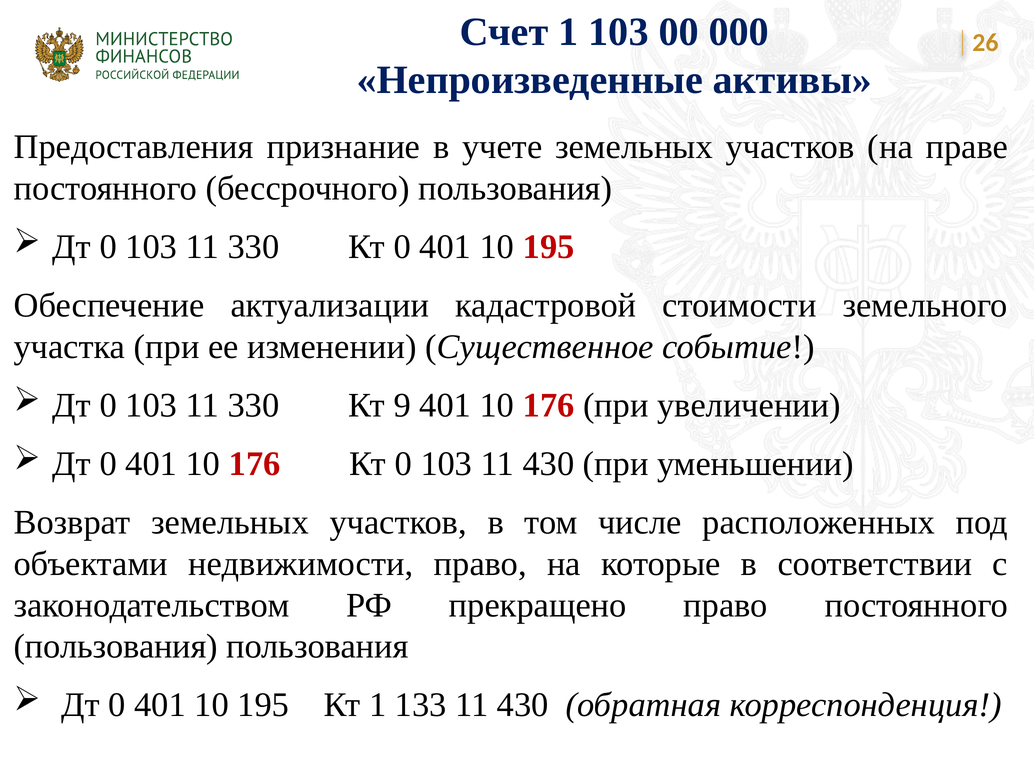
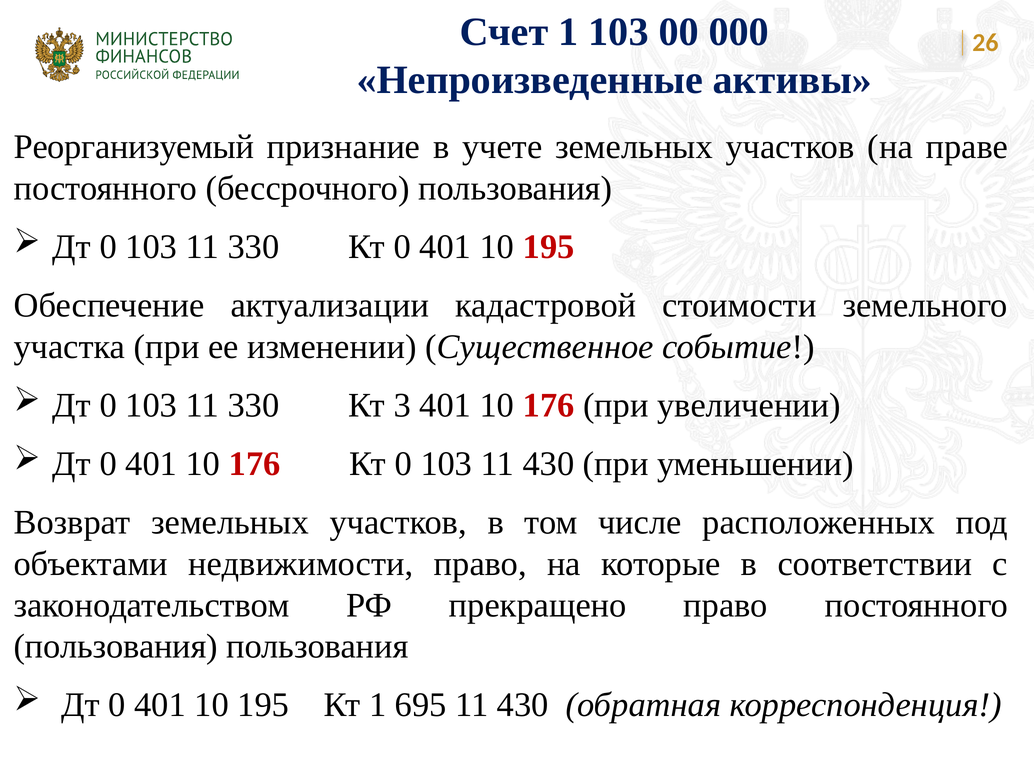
Предоставления: Предоставления -> Реорганизуемый (134, 147)
9: 9 -> 3 (402, 406)
133: 133 -> 695 (421, 705)
